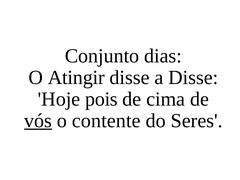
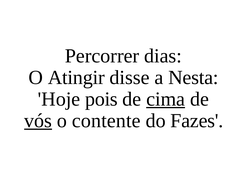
Conjunto: Conjunto -> Percorrer (102, 56)
a Disse: Disse -> Nesta (193, 77)
cima underline: none -> present (166, 99)
Seres: Seres -> Fazes (197, 121)
